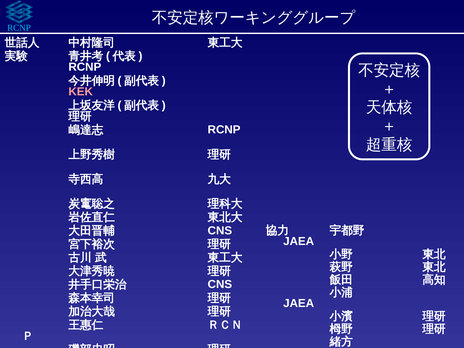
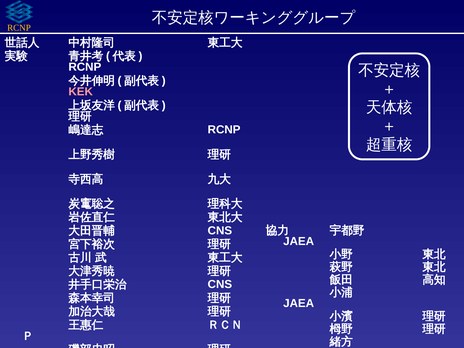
RCNP colour: light blue -> yellow (19, 28)
